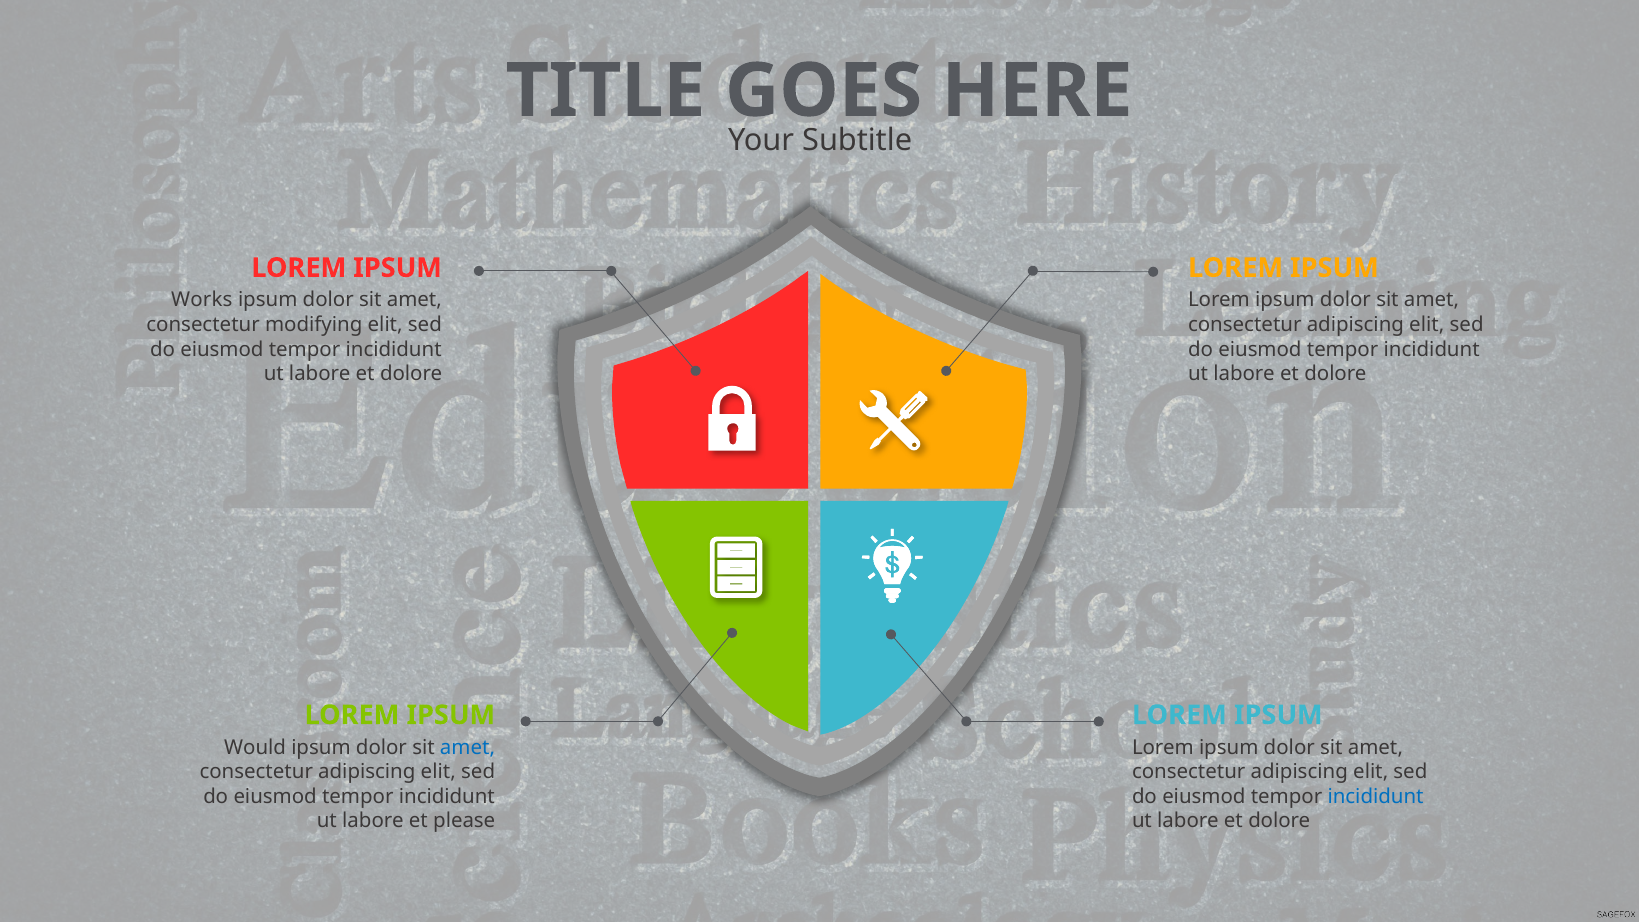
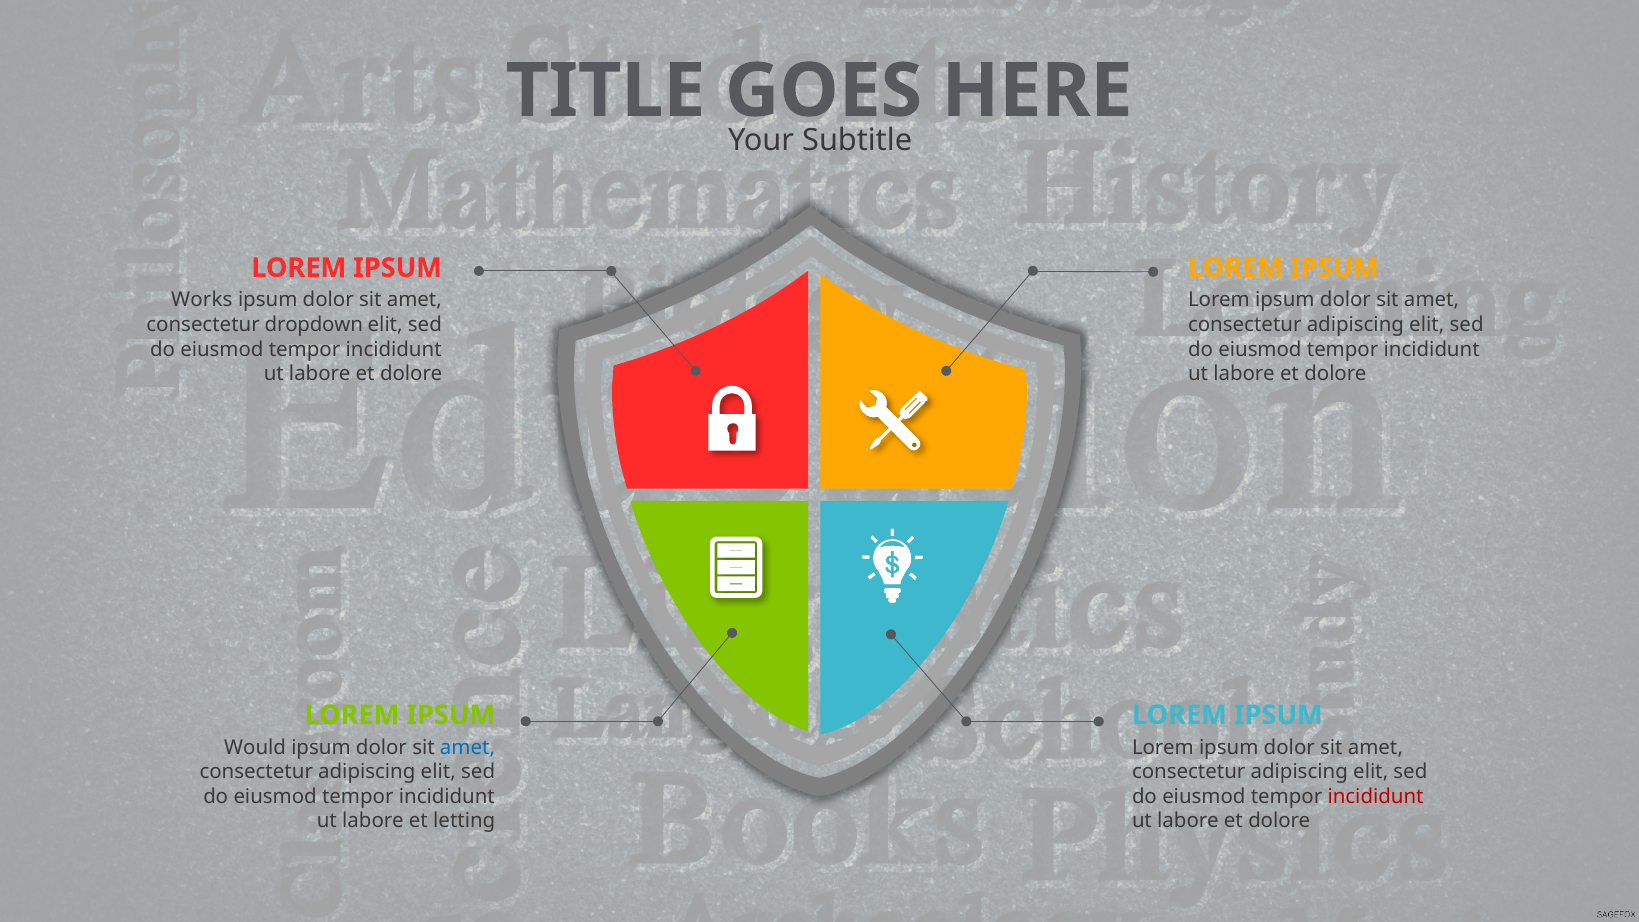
modifying: modifying -> dropdown (314, 325)
incididunt colour: blue -> red (1376, 796)
please: please -> letting (464, 821)
